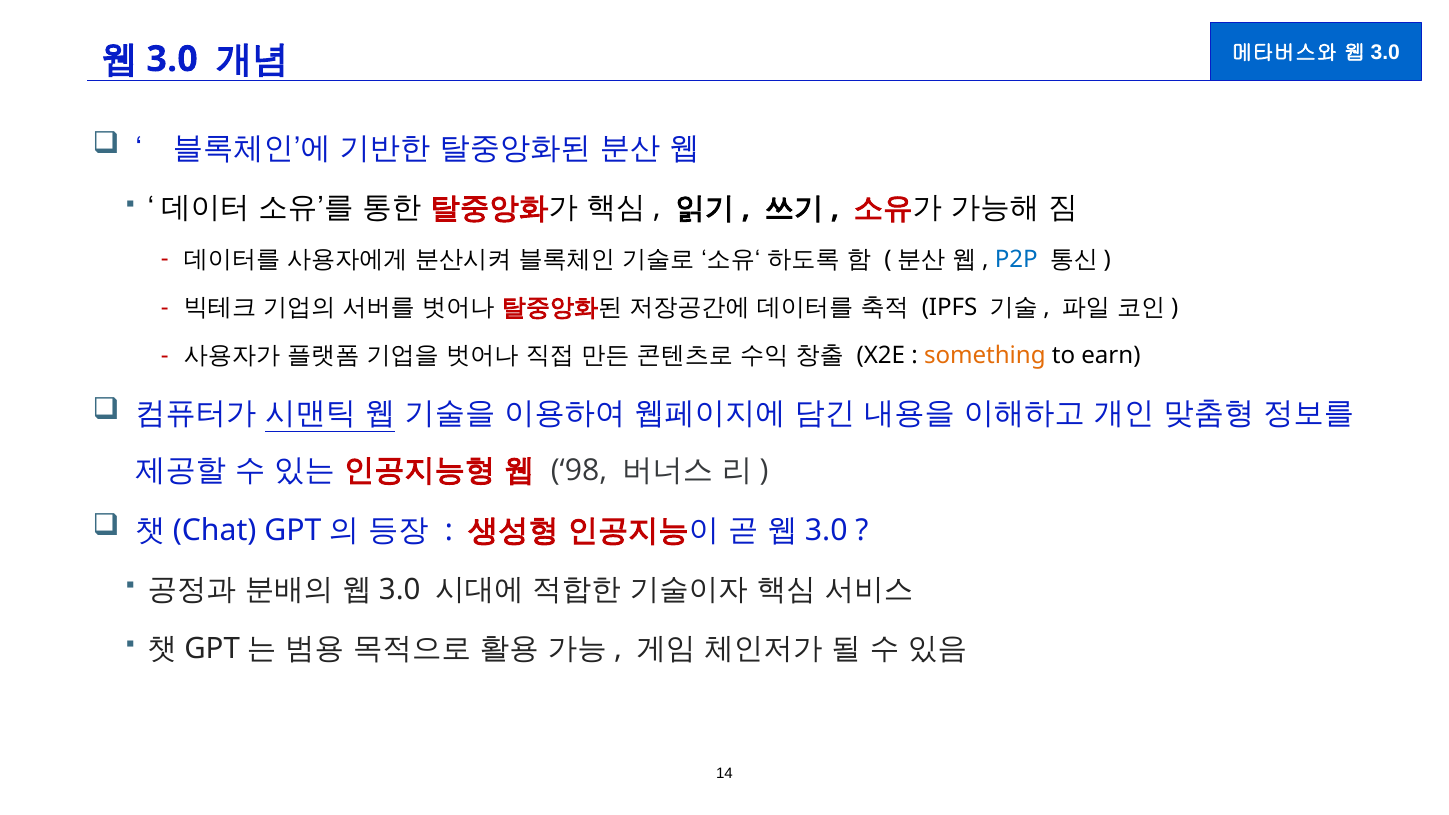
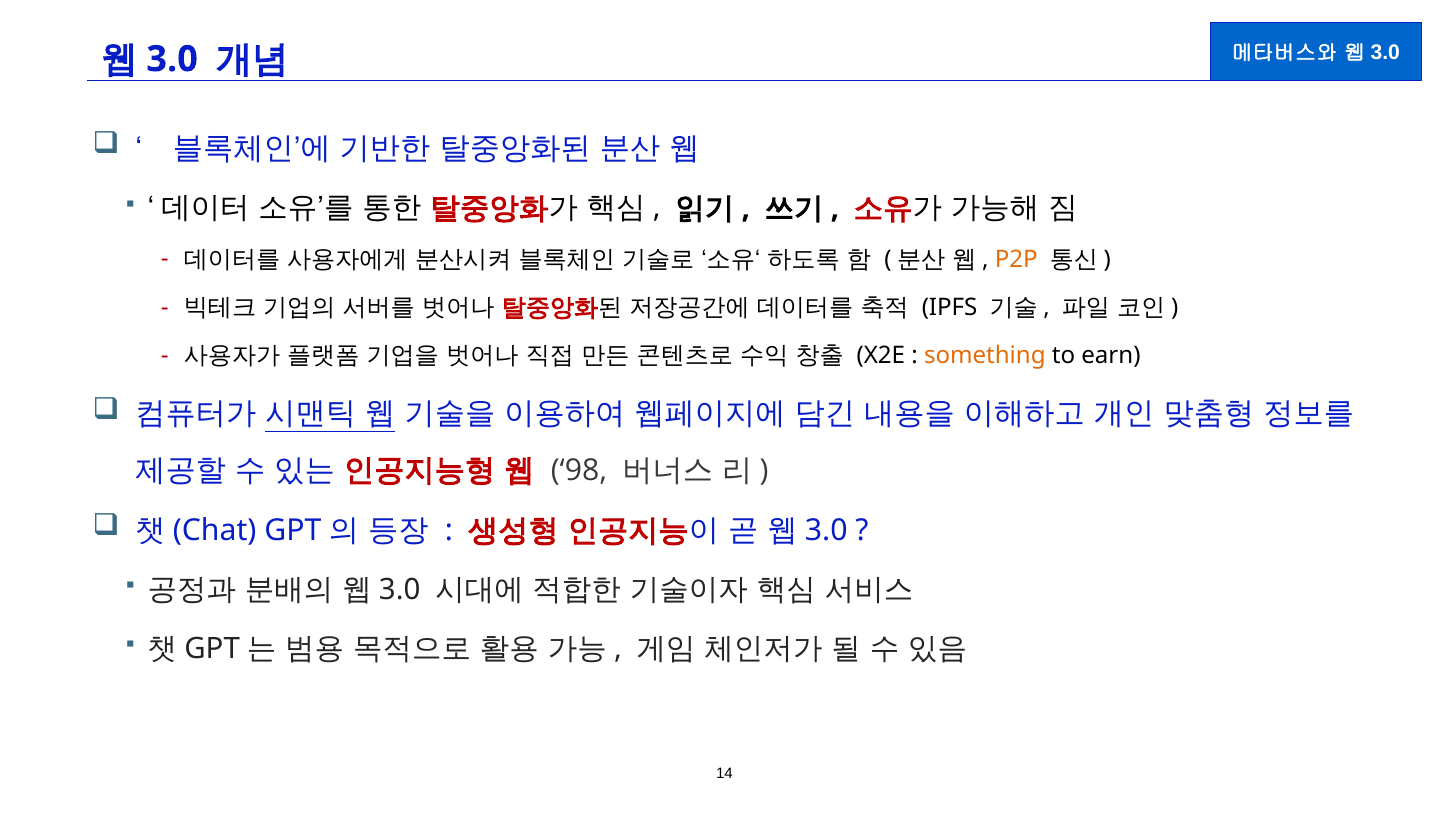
P2P colour: blue -> orange (1016, 259)
